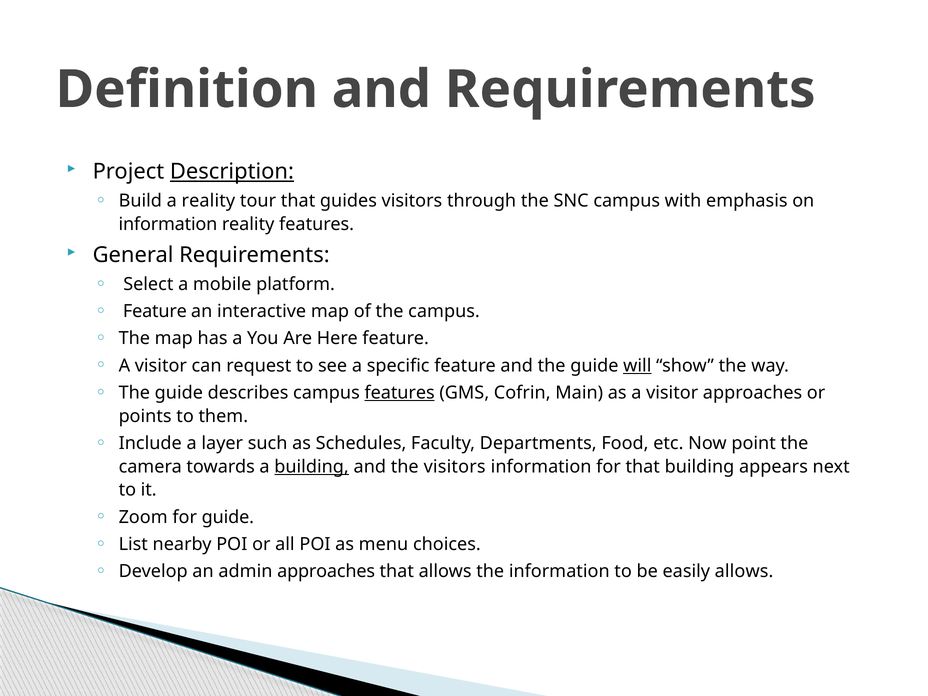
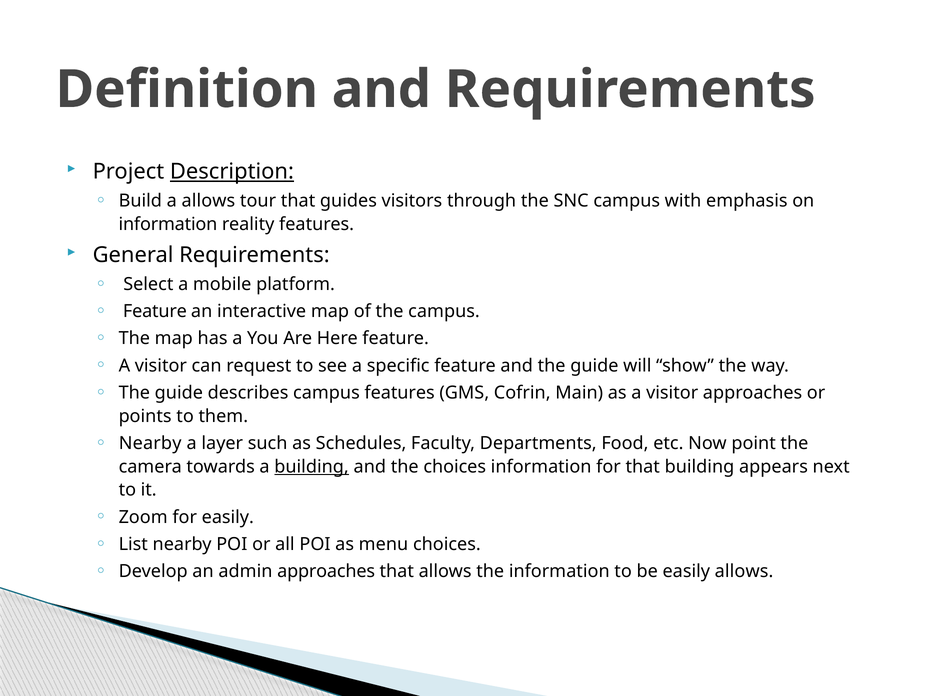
a reality: reality -> allows (208, 201)
will underline: present -> none (637, 366)
features underline: present -> none (400, 393)
Include: Include -> Nearby (150, 443)
the visitors: visitors -> choices (455, 467)
for guide: guide -> easily (228, 517)
